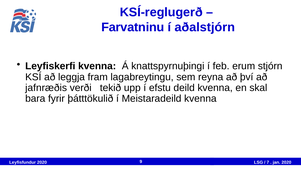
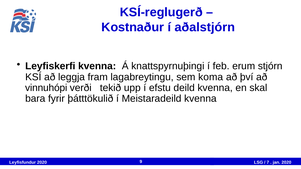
Farvatninu: Farvatninu -> Kostnaður (133, 27)
reyna: reyna -> koma (211, 77)
jafnræðis: jafnræðis -> vinnuhópi (46, 88)
